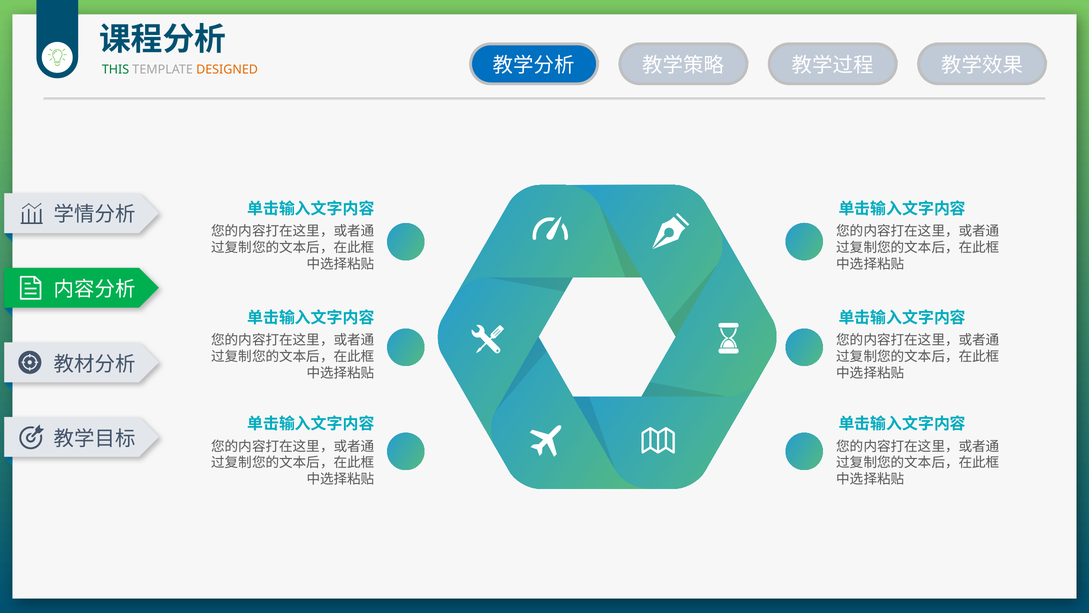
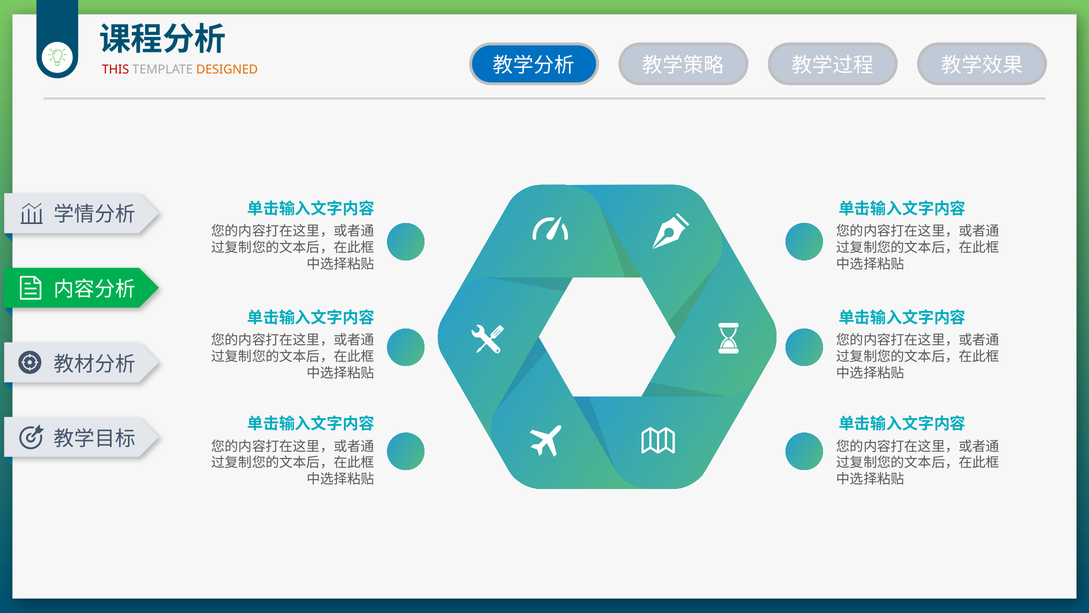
THIS colour: green -> red (116, 70)
